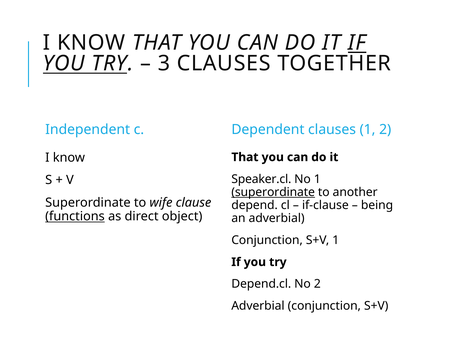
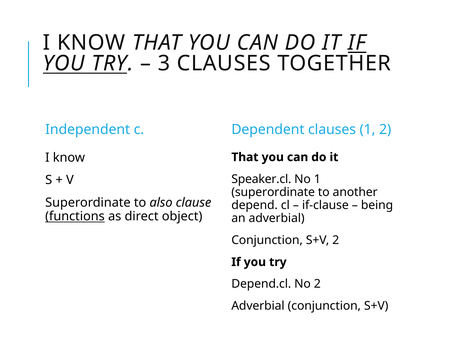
superordinate underline: present -> none (273, 192)
wife: wife -> also (161, 203)
S+V 1: 1 -> 2 (336, 240)
